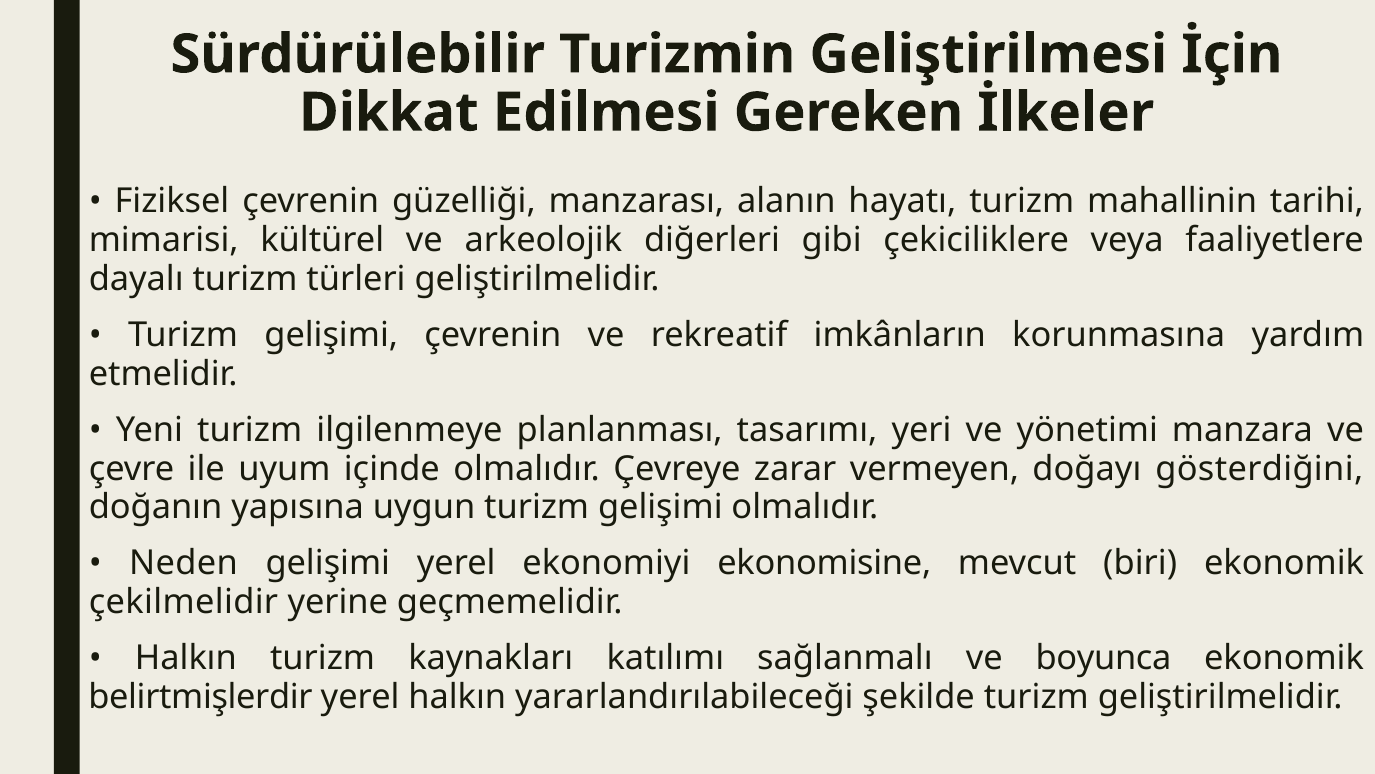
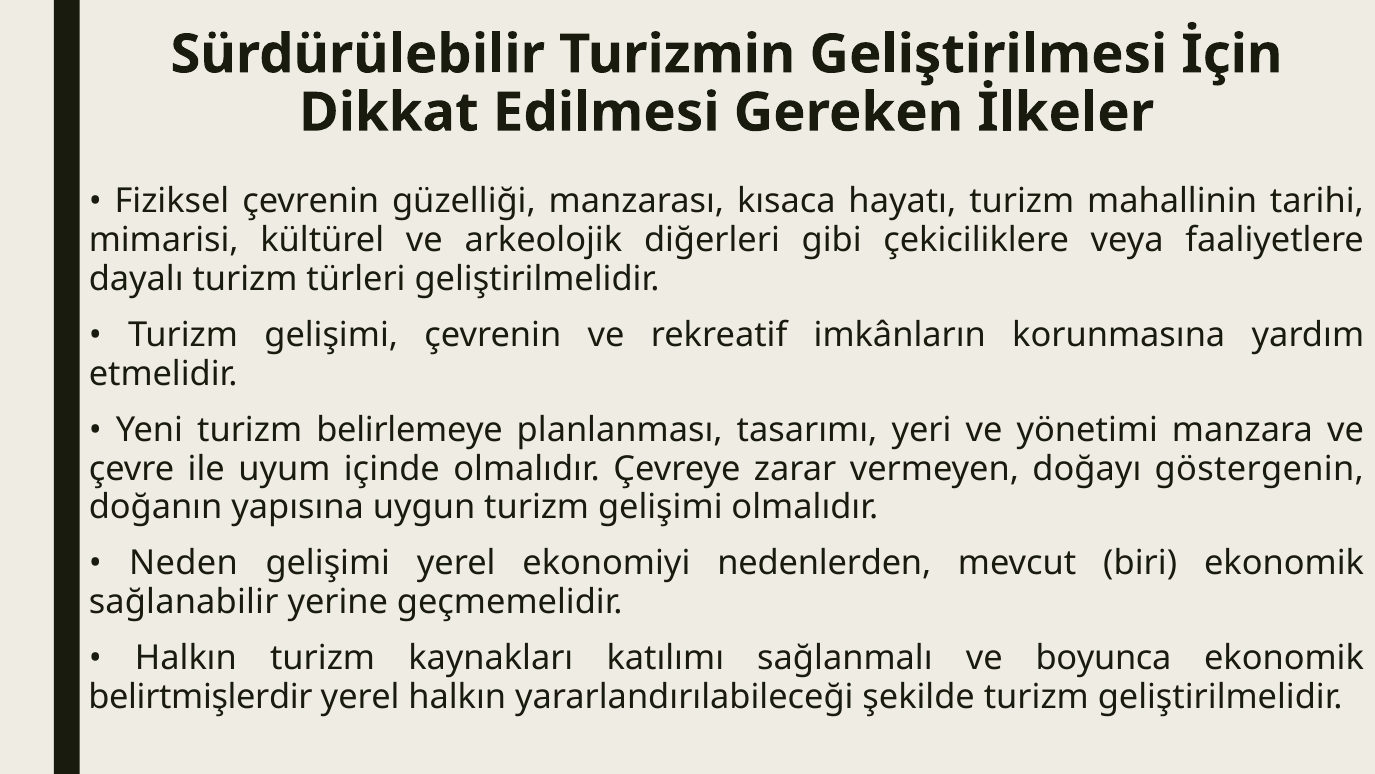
alanın: alanın -> kısaca (786, 201)
ilgilenmeye: ilgilenmeye -> belirlemeye (410, 430)
gösterdiğini: gösterdiğini -> göstergenin (1259, 468)
ekonomisine: ekonomisine -> nedenlerden (824, 563)
çekilmelidir: çekilmelidir -> sağlanabilir (184, 602)
